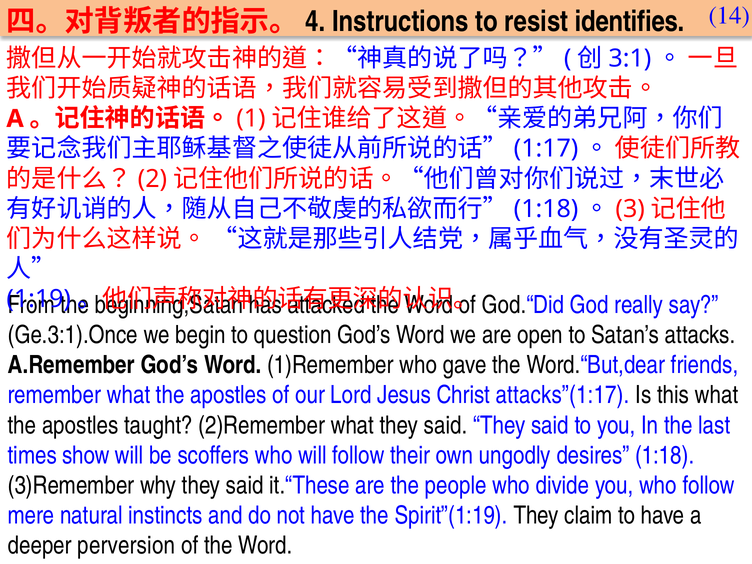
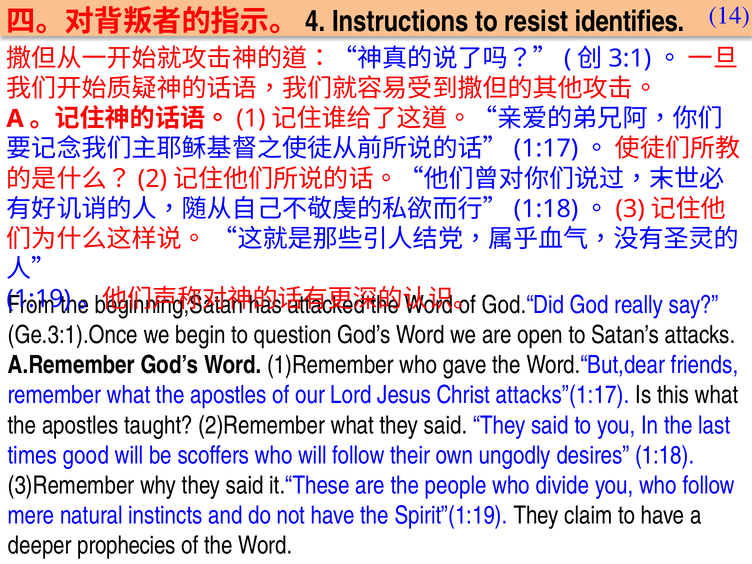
show: show -> good (86, 455)
perversion: perversion -> prophecies (127, 546)
